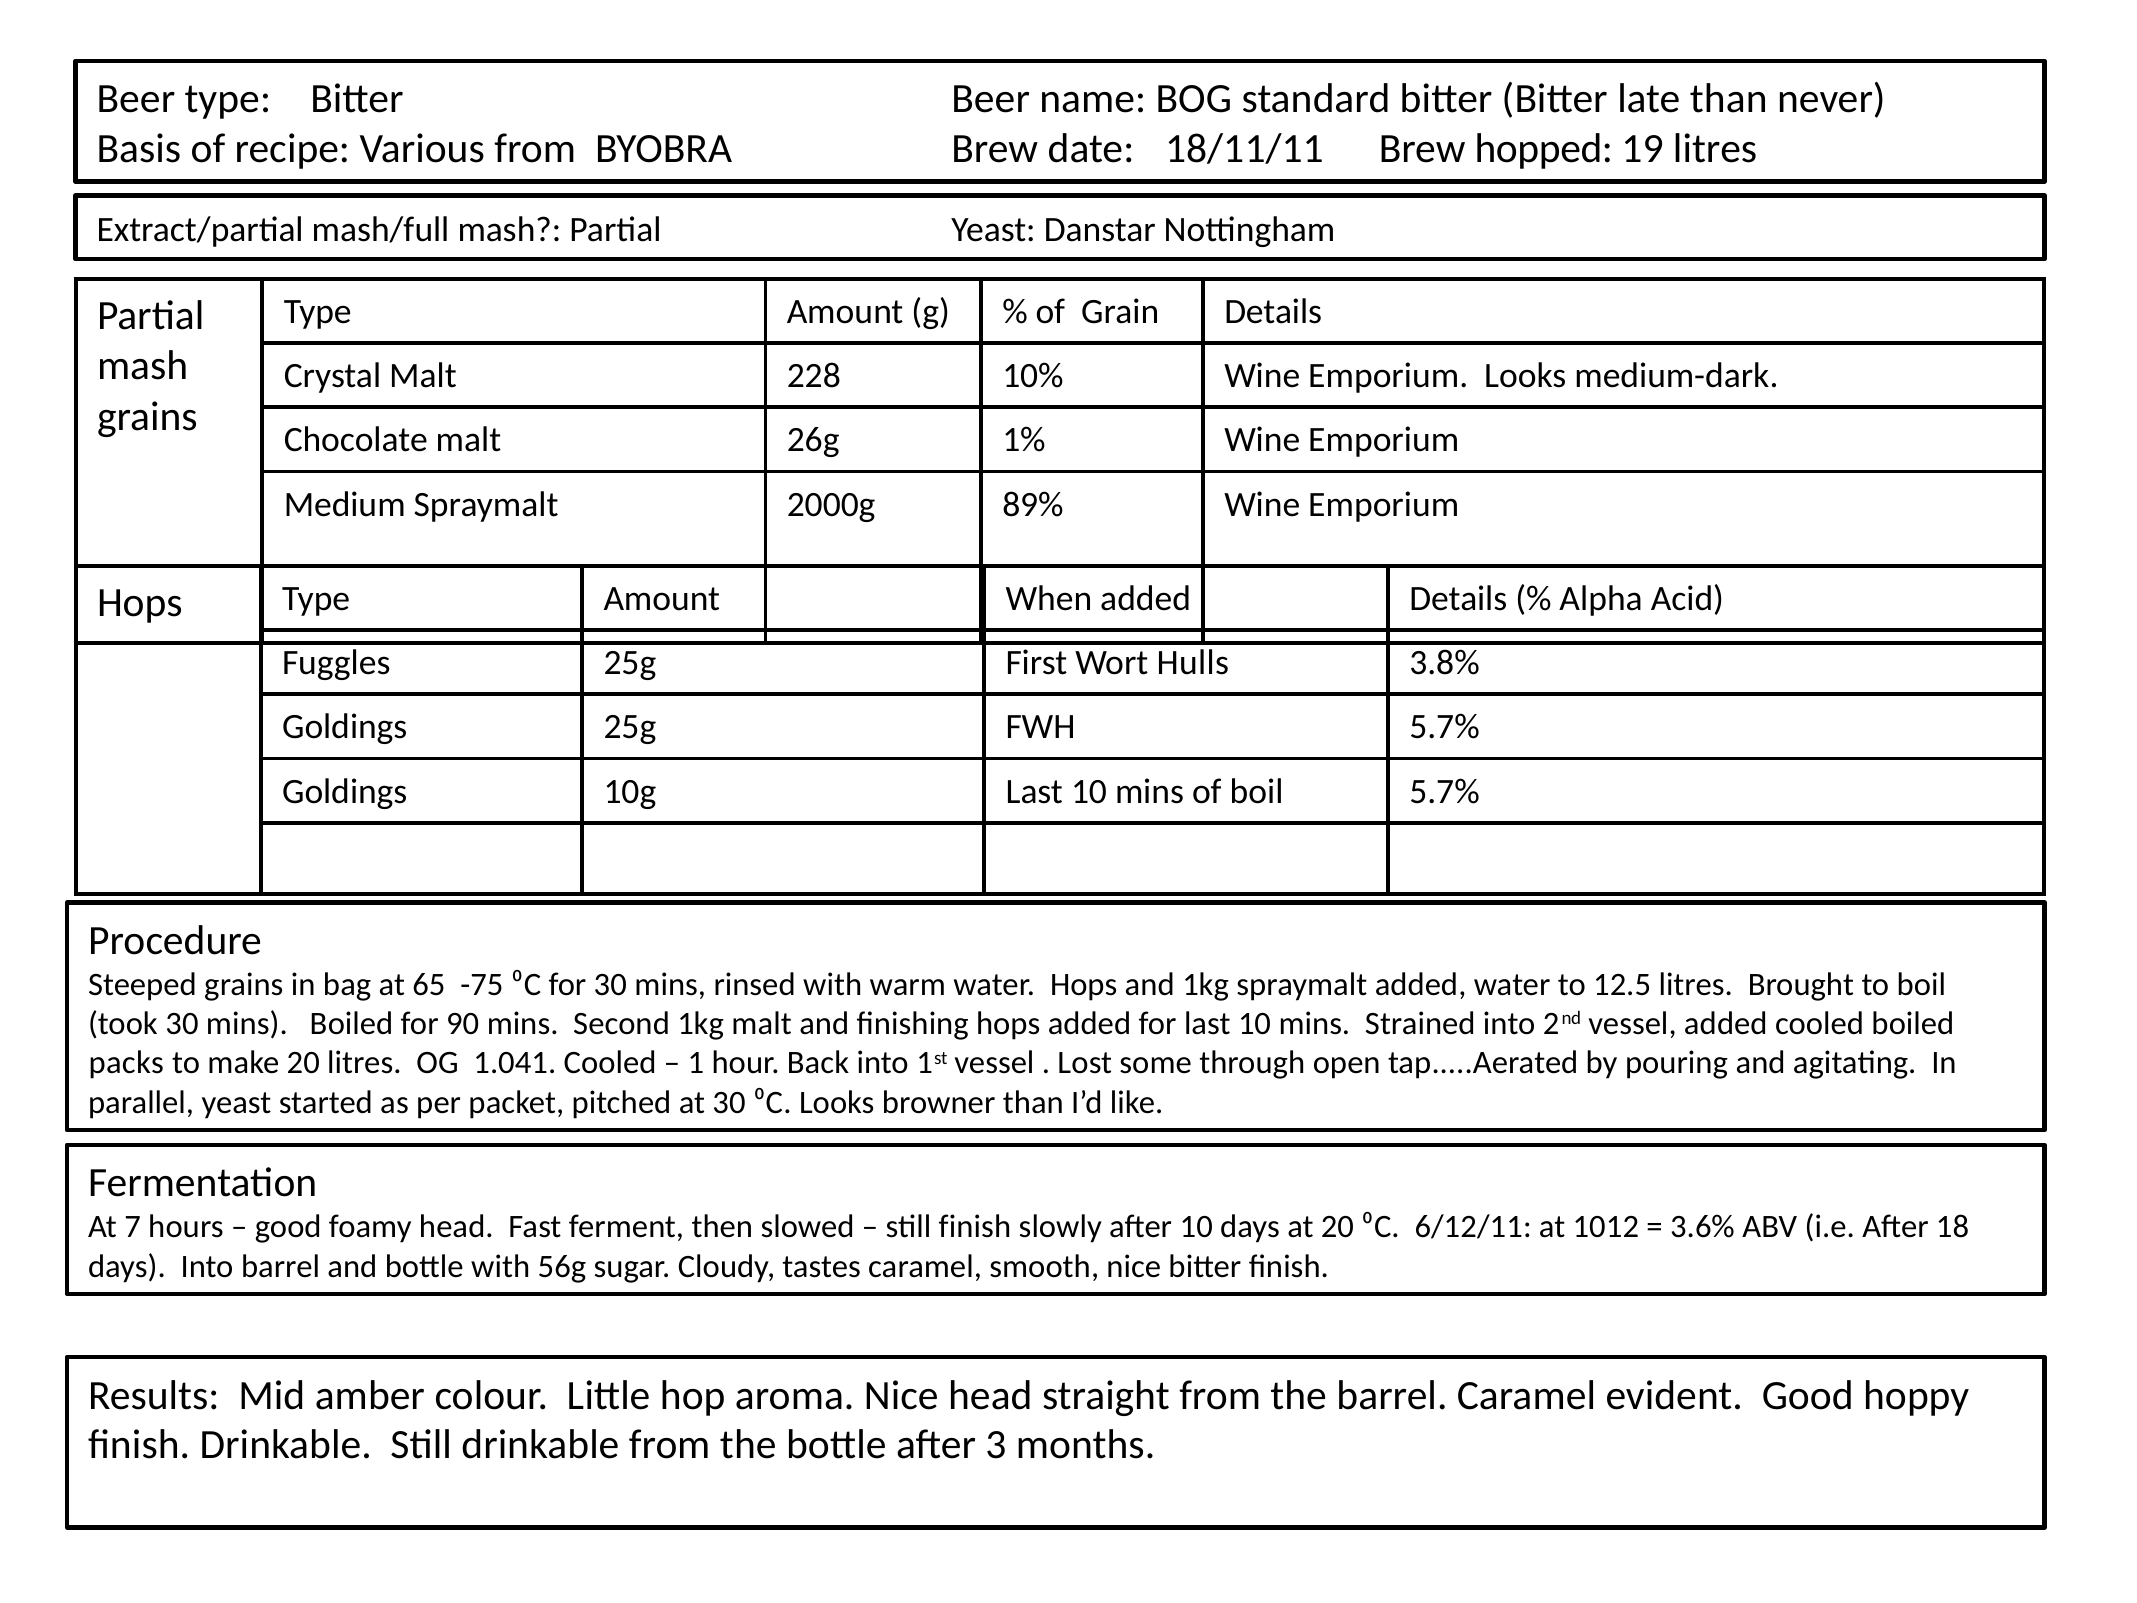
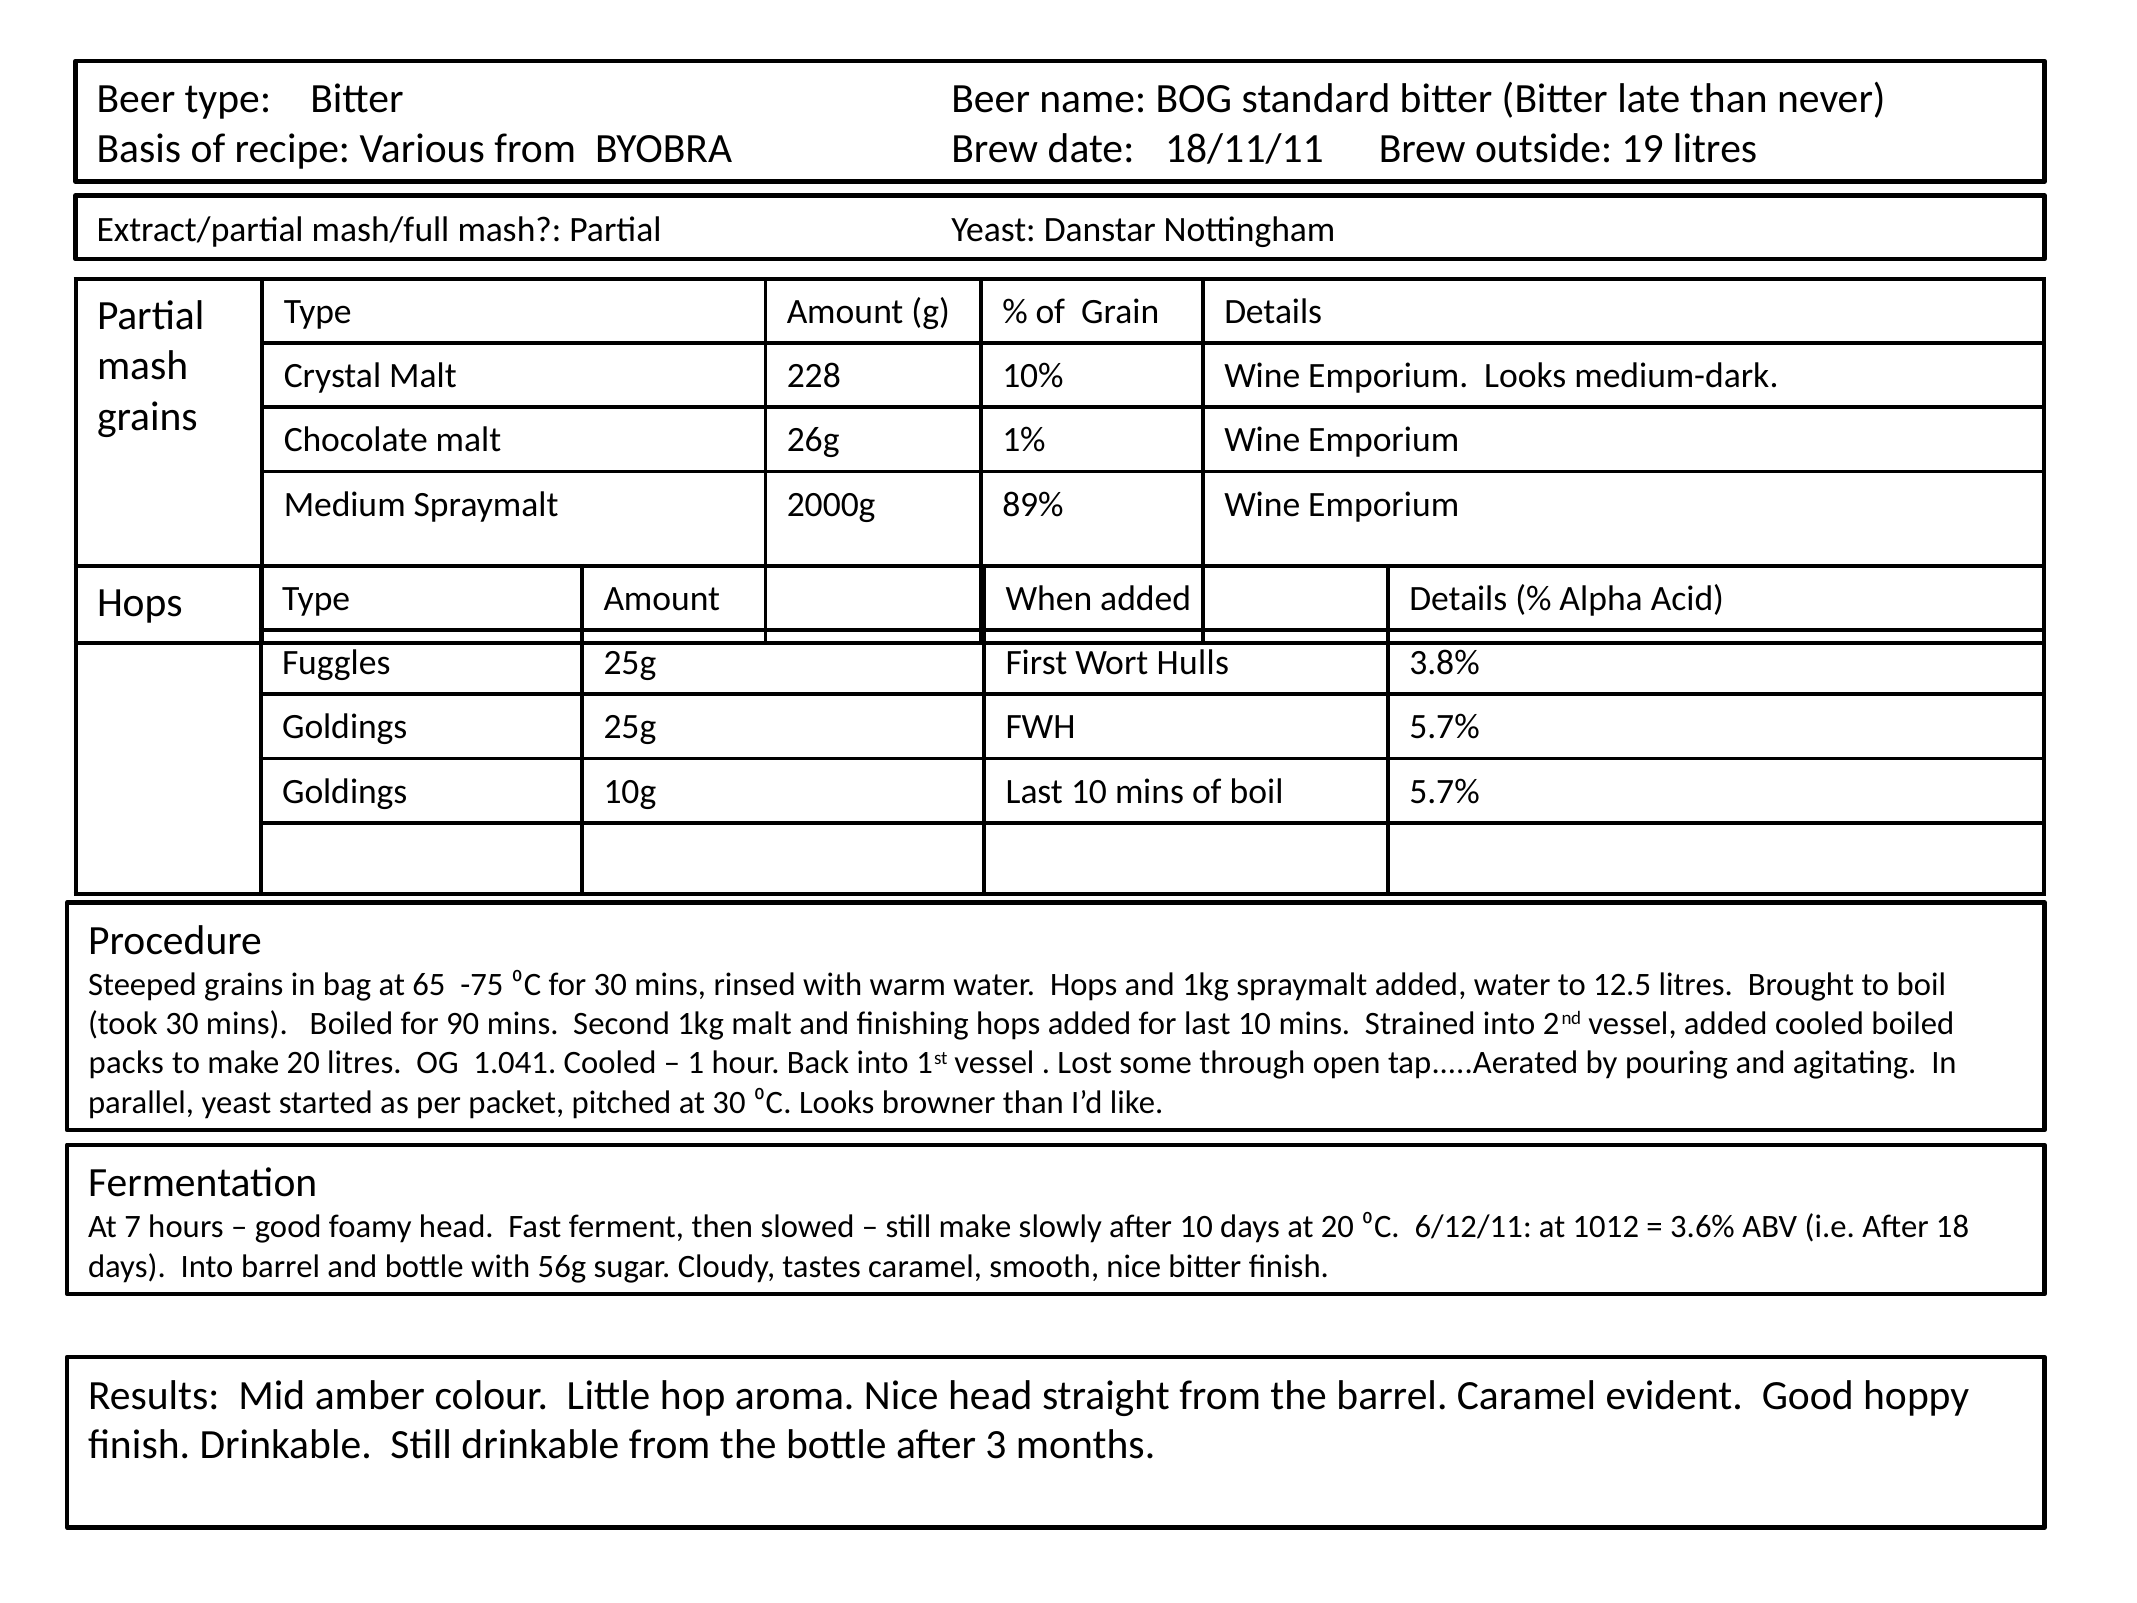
hopped: hopped -> outside (1544, 149)
still finish: finish -> make (975, 1227)
